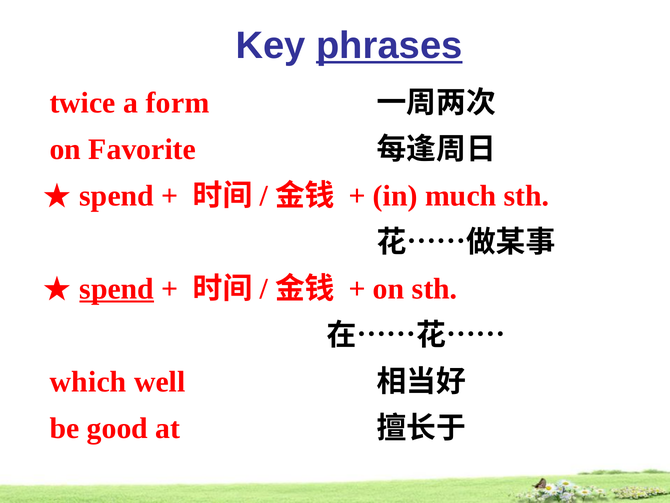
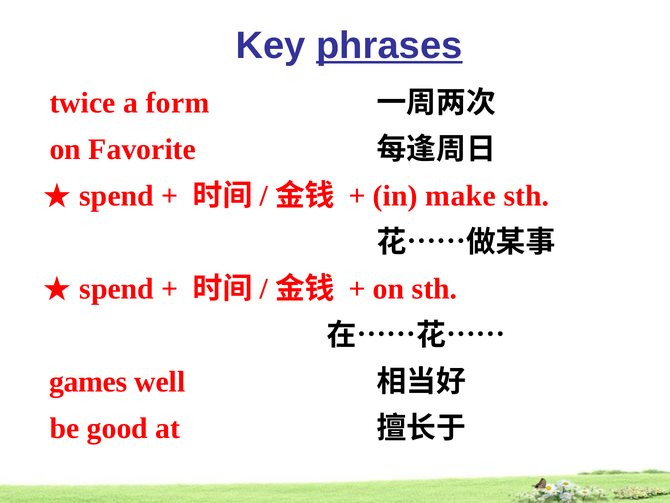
much: much -> make (461, 196)
spend underline: present -> none (117, 289)
which: which -> games (88, 381)
